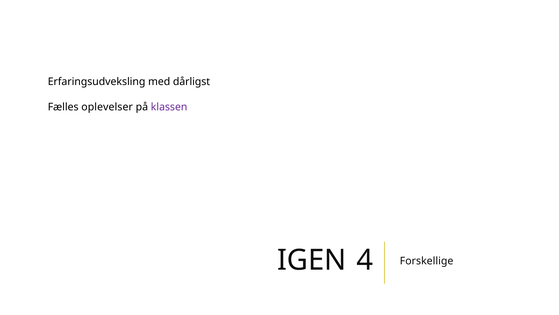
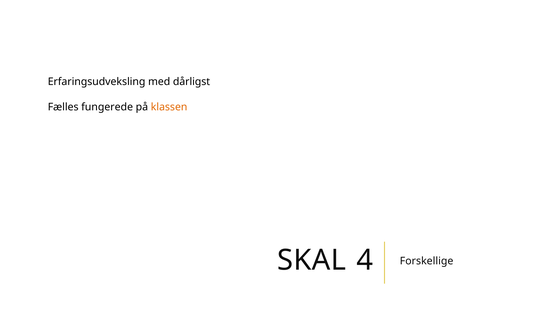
oplevelser: oplevelser -> fungerede (107, 107)
klassen colour: purple -> orange (169, 107)
IGEN: IGEN -> SKAL (312, 260)
